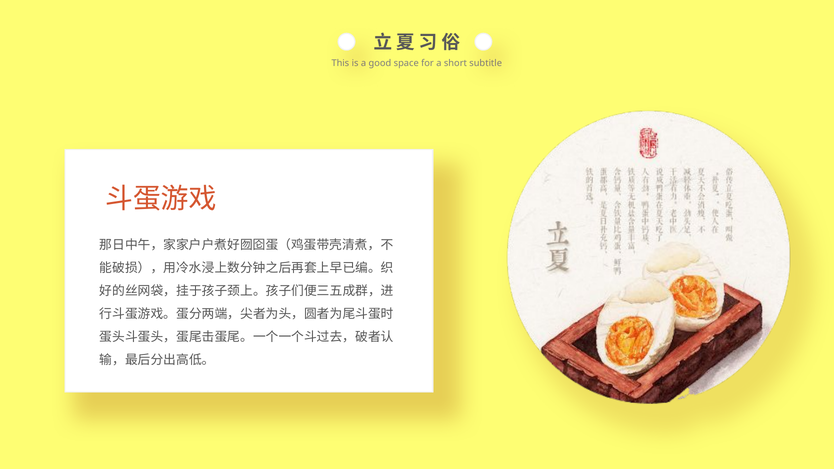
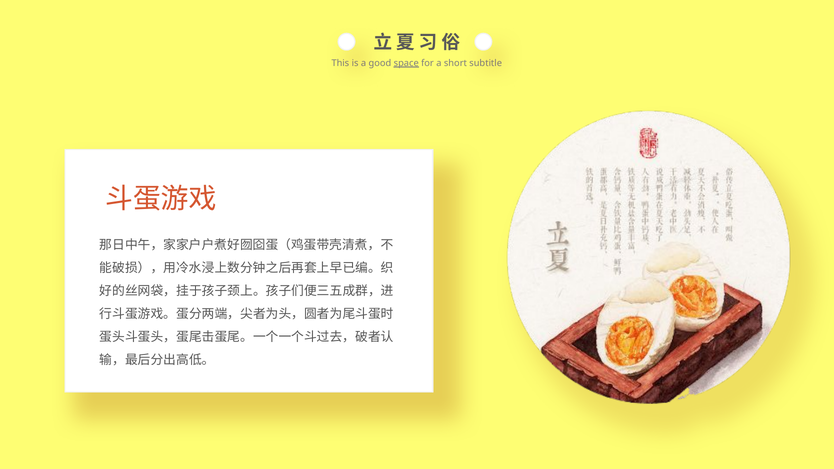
space underline: none -> present (406, 63)
